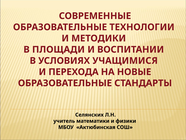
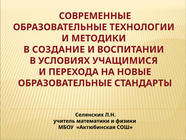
ПЛОЩАДИ: ПЛОЩАДИ -> СОЗДАНИЕ (58, 49)
